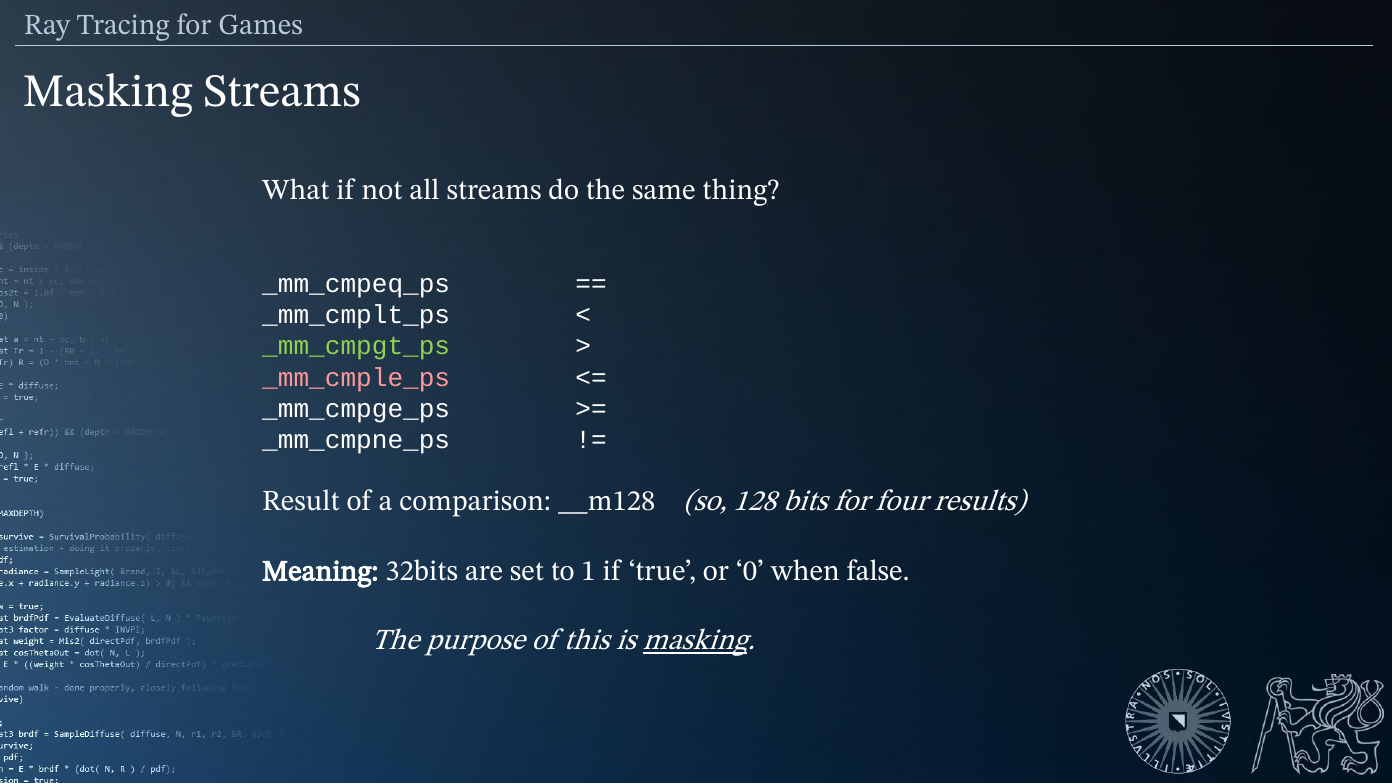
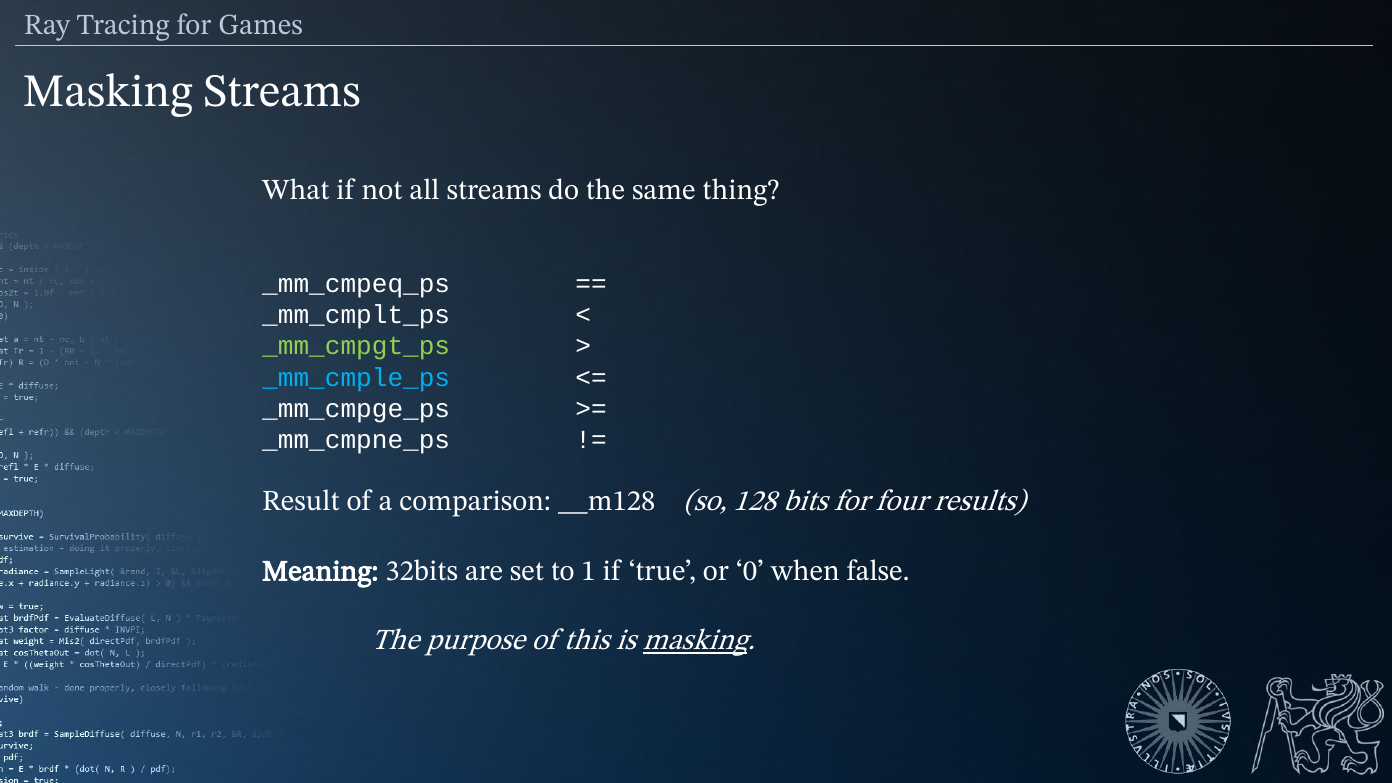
_mm_cmple_ps colour: pink -> light blue (356, 377)
